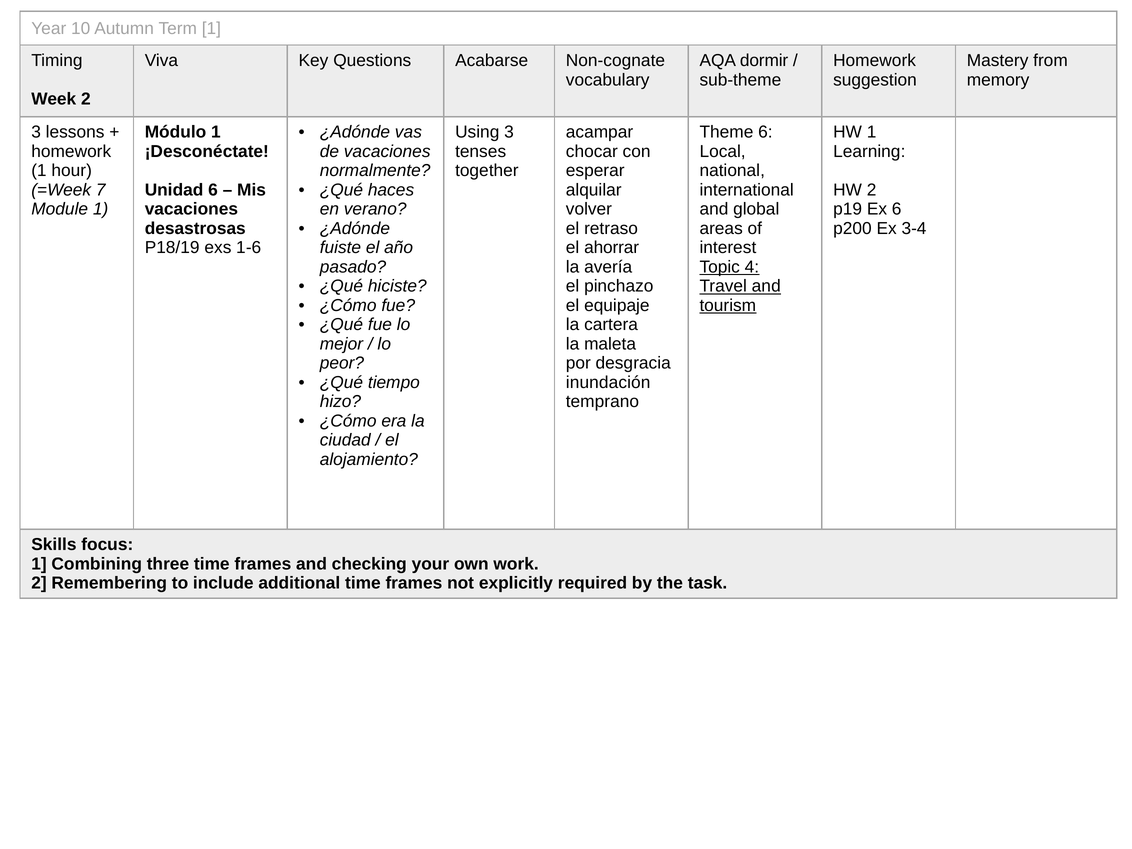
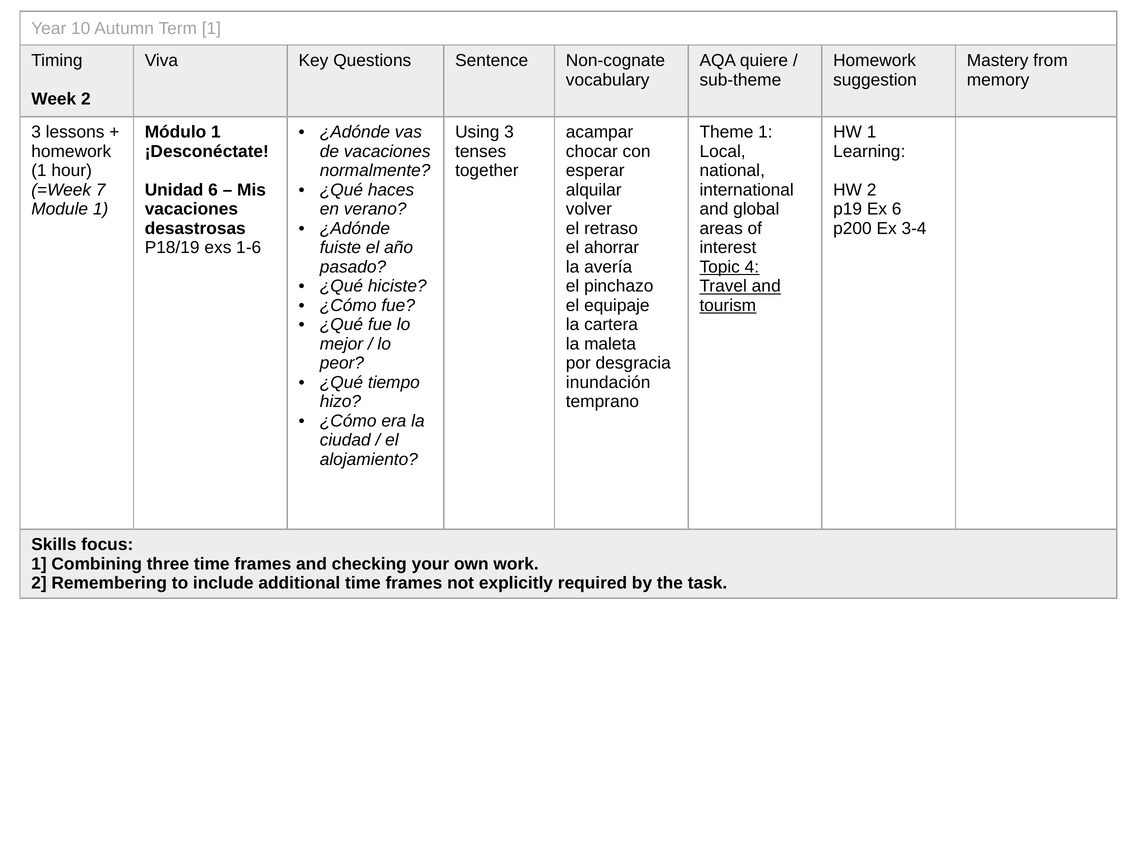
Acabarse: Acabarse -> Sentence (492, 61)
dormir: dormir -> quiere (764, 61)
Theme 6: 6 -> 1 (765, 132)
